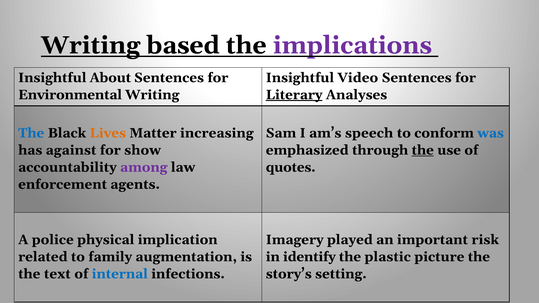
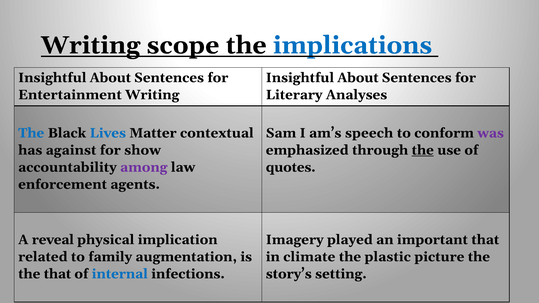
based: based -> scope (183, 45)
implications colour: purple -> blue (352, 45)
Video: Video -> About (358, 78)
Environmental: Environmental -> Entertainment (70, 95)
Literary underline: present -> none (294, 95)
Lives colour: orange -> blue (108, 133)
increasing: increasing -> contextual (217, 133)
was colour: blue -> purple (491, 133)
police: police -> reveal (53, 240)
important risk: risk -> that (485, 240)
identify: identify -> climate (309, 257)
the text: text -> that (57, 274)
